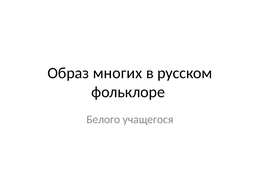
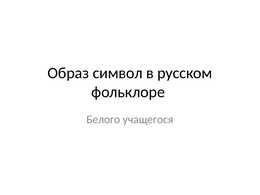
многих: многих -> символ (118, 73)
